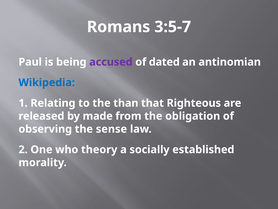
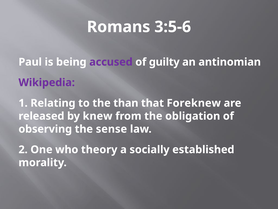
3:5-7: 3:5-7 -> 3:5-6 (173, 27)
dated: dated -> guilty (164, 62)
Wikipedia colour: blue -> purple (47, 82)
Righteous: Righteous -> Foreknew (194, 103)
made: made -> knew (98, 116)
